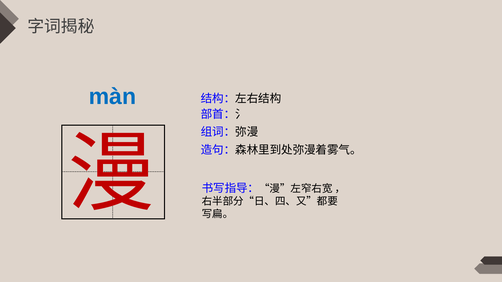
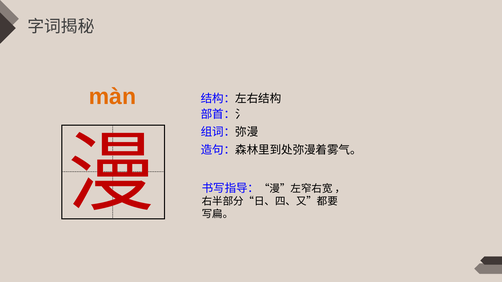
màn colour: blue -> orange (113, 97)
